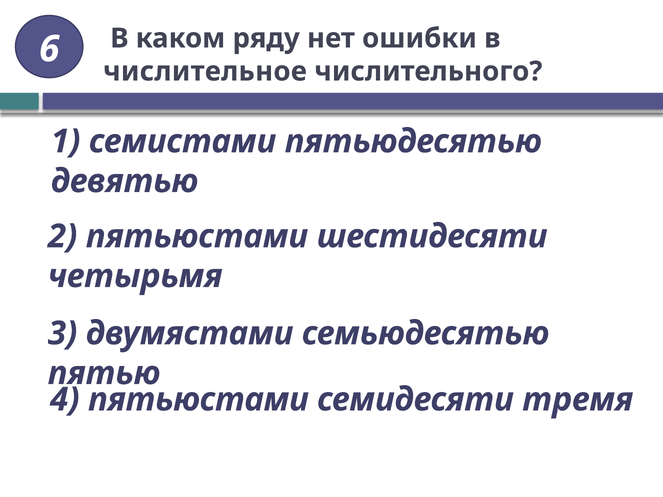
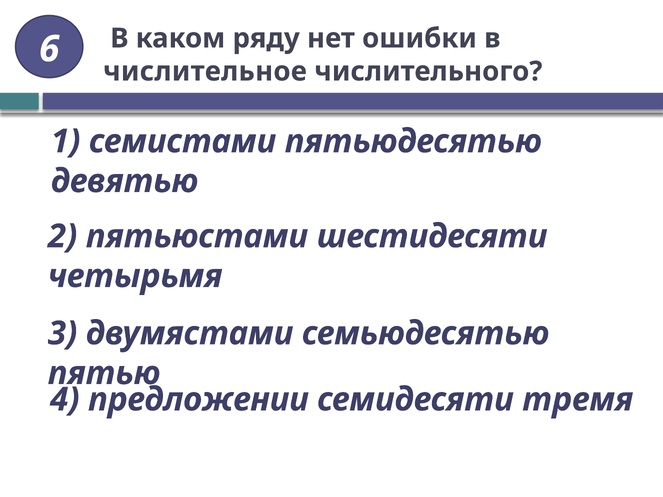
4 пятьюстами: пятьюстами -> предложении (199, 400)
